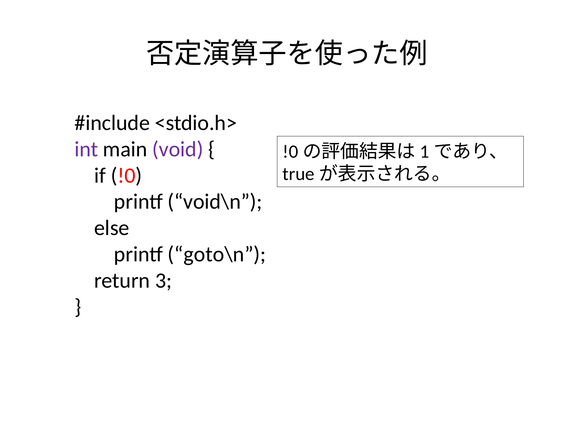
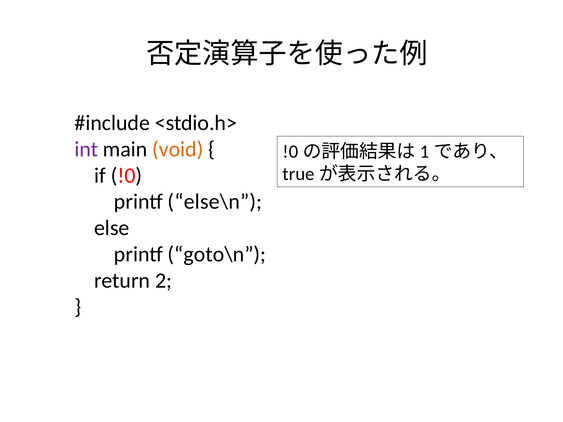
void colour: purple -> orange (178, 149)
void\n: void\n -> else\n (215, 202)
3: 3 -> 2 (164, 281)
